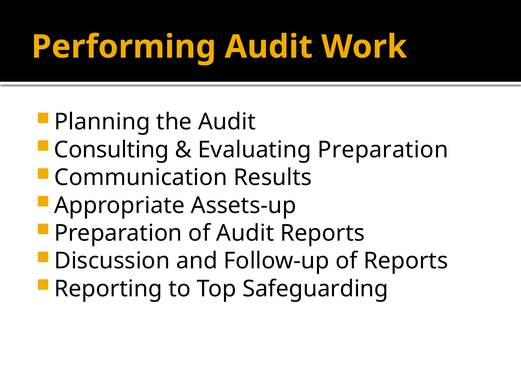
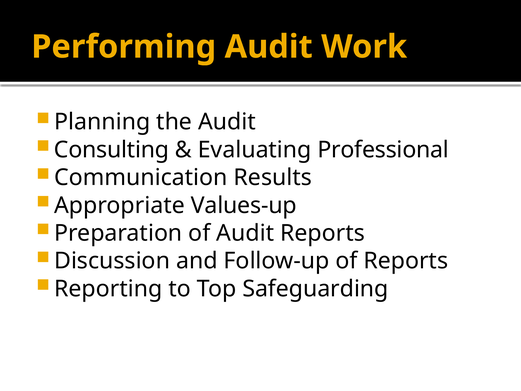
Evaluating Preparation: Preparation -> Professional (383, 150)
Assets-up: Assets-up -> Values-up (244, 205)
